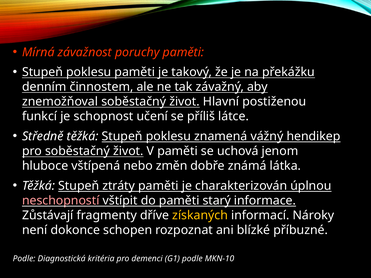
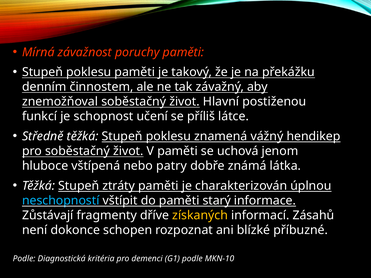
změn: změn -> patry (172, 166)
neschopností colour: pink -> light blue (61, 201)
Nároky: Nároky -> Zásahů (313, 216)
